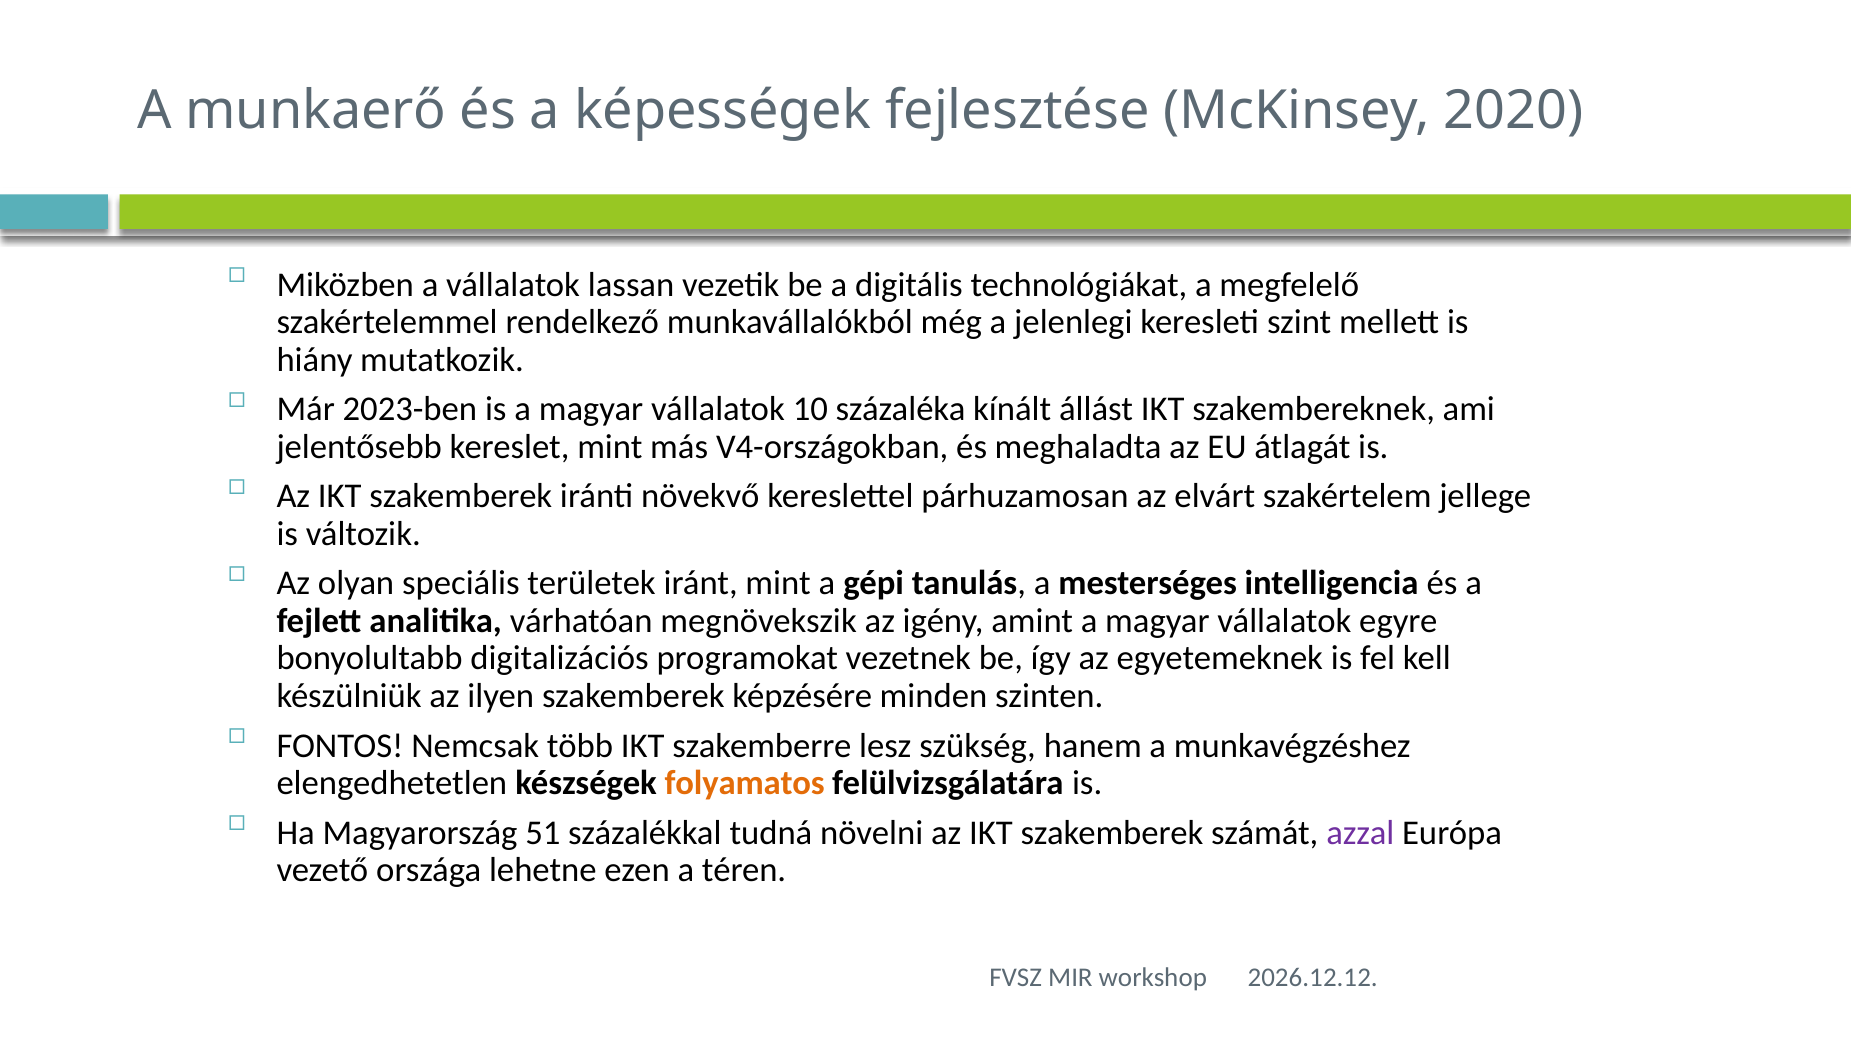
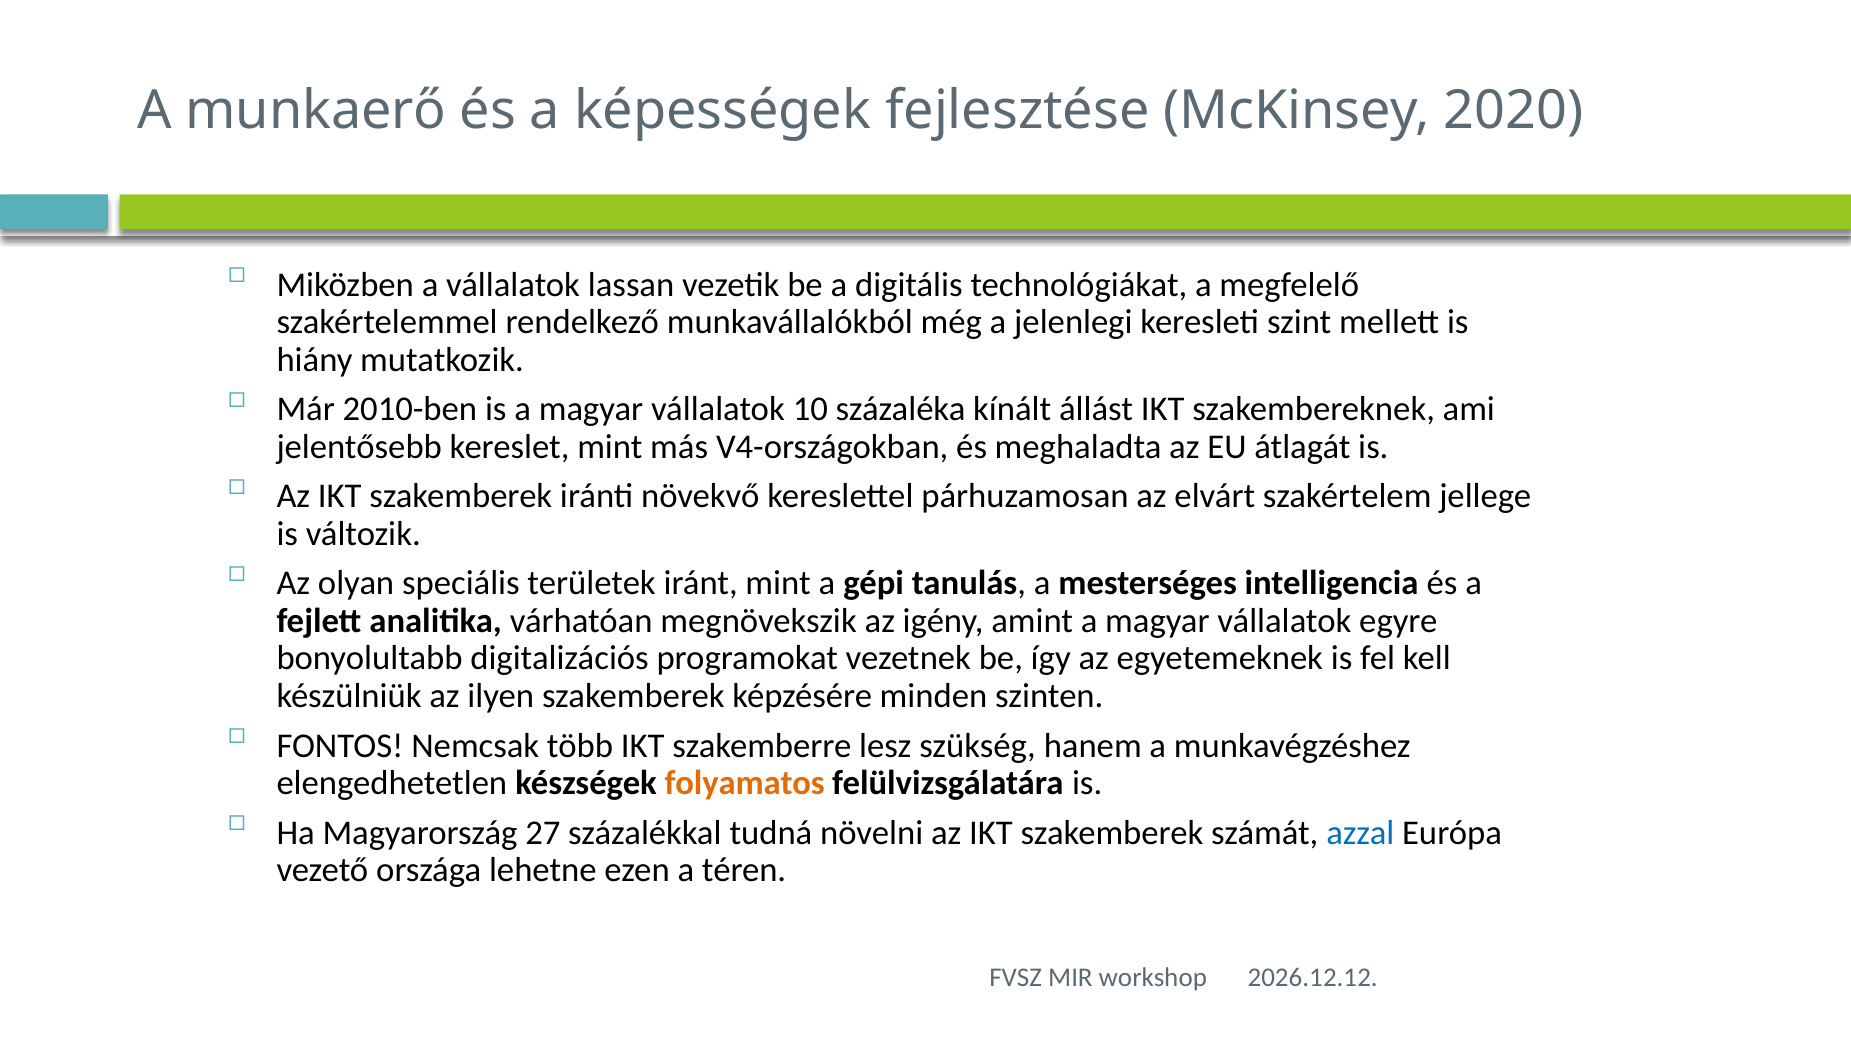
2023-ben: 2023-ben -> 2010-ben (410, 409)
51: 51 -> 27 (543, 833)
azzal colour: purple -> blue (1360, 833)
